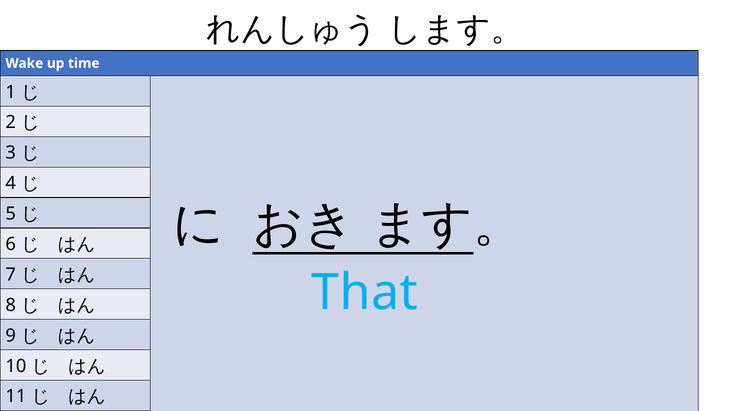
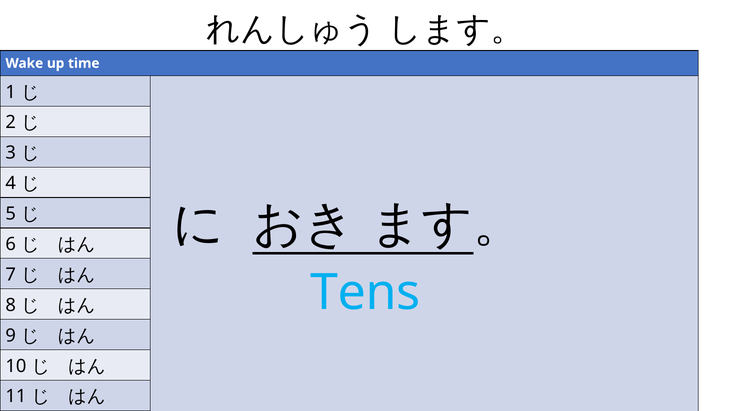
That: That -> Tens (365, 293)
